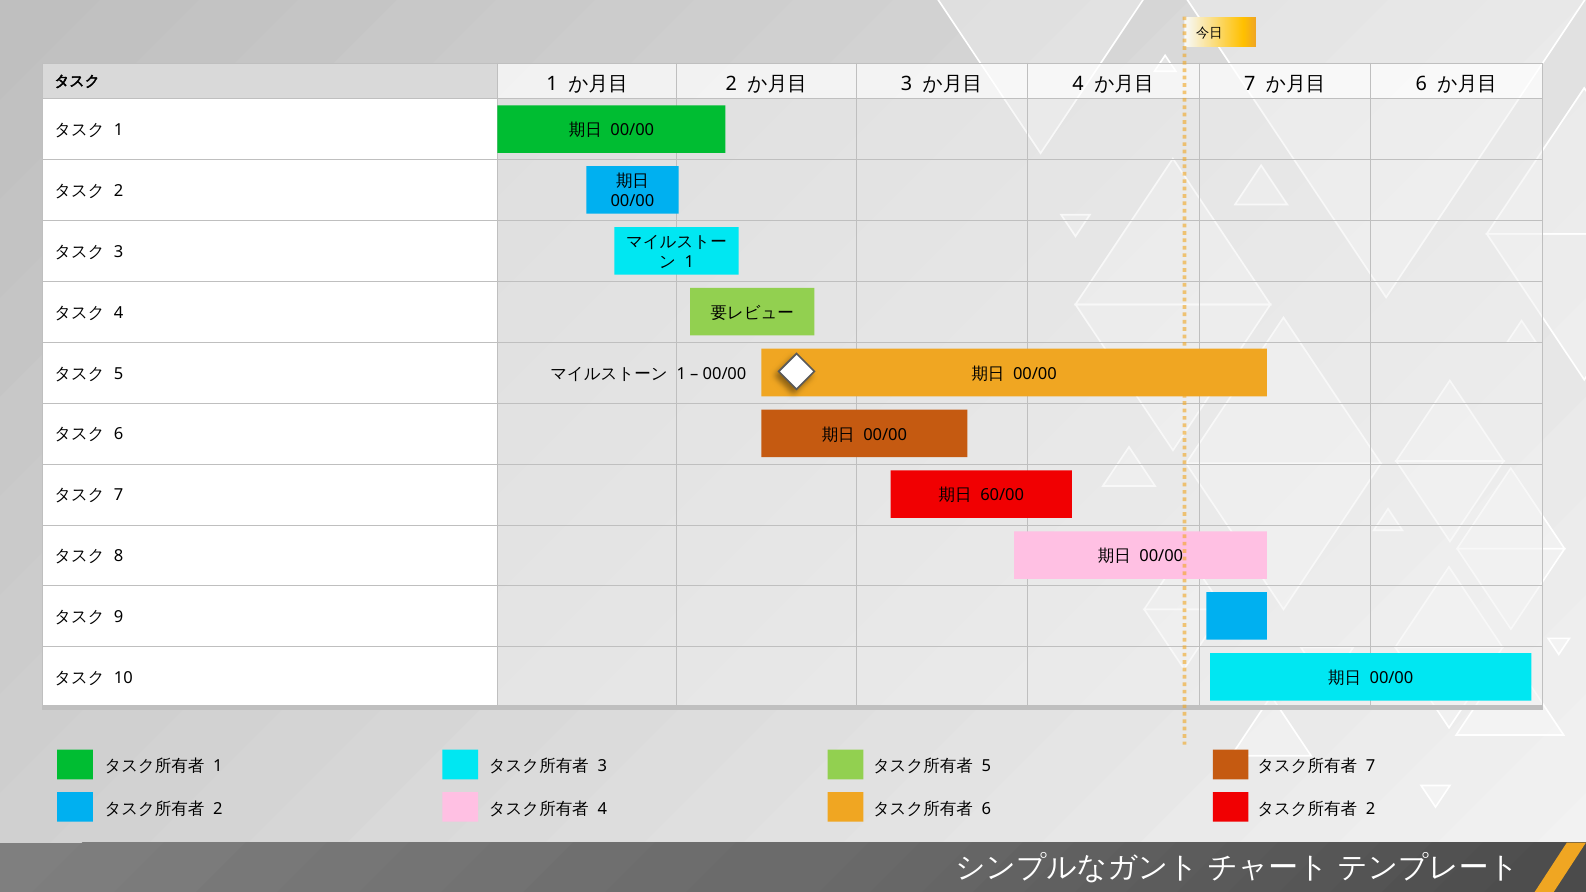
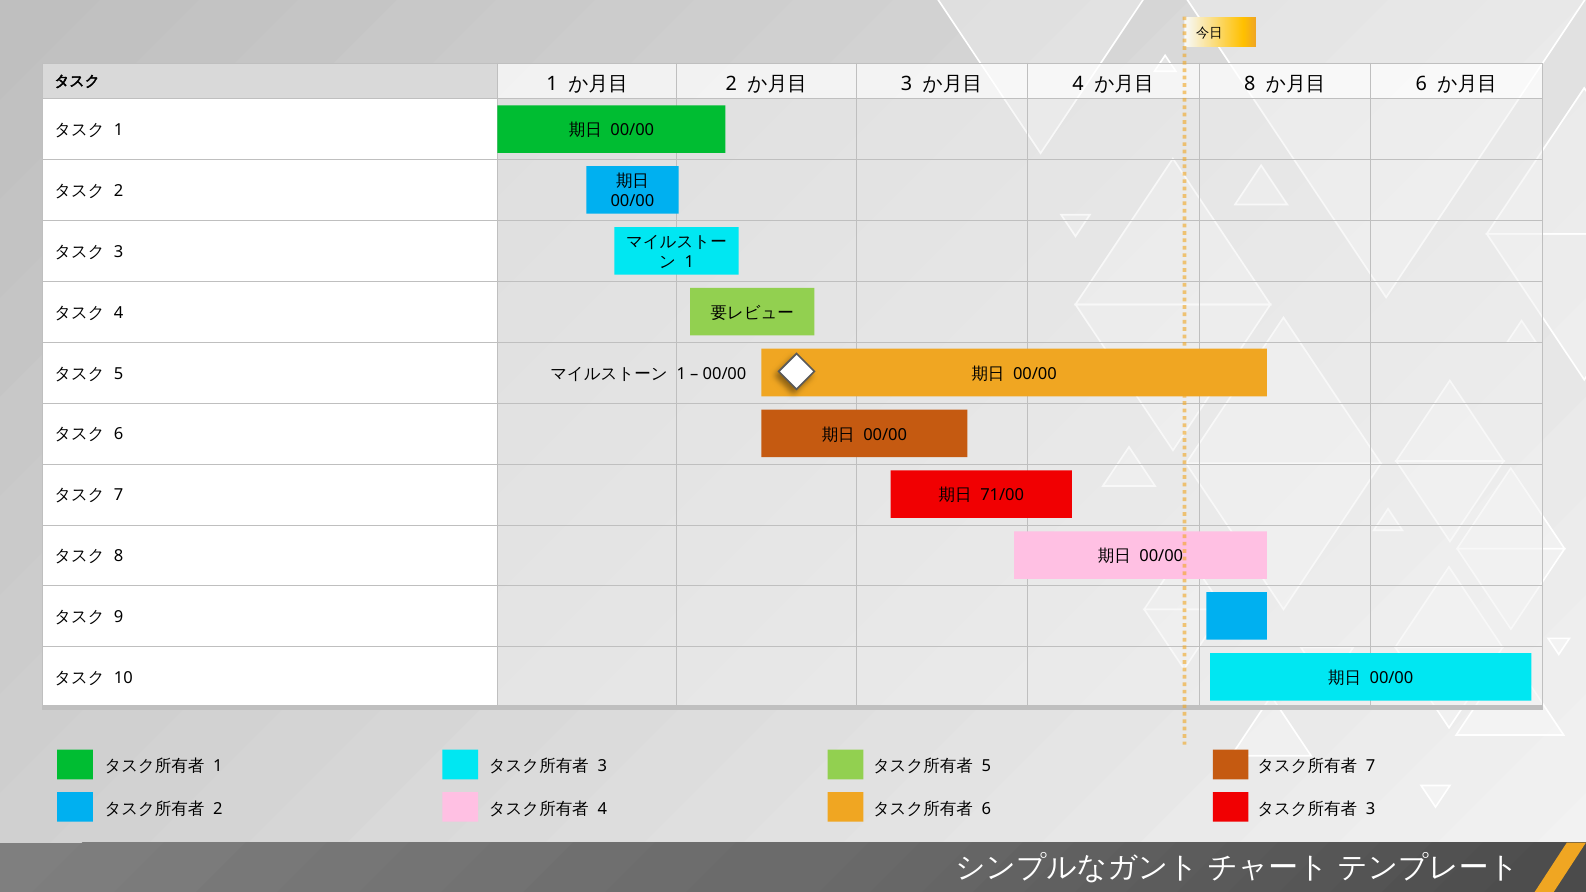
7: 7 -> 8 (1250, 84)
60/00: 60/00 -> 71/00 (1002, 495)
2: 2 -> 3 (1371, 809)
